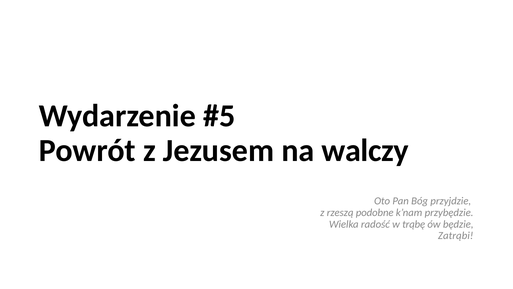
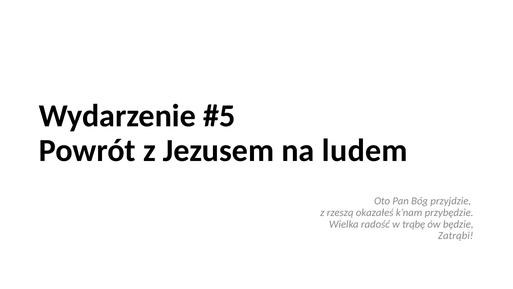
walczy: walczy -> ludem (365, 150)
podobne: podobne -> okazałeś (375, 212)
